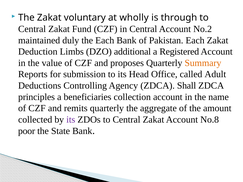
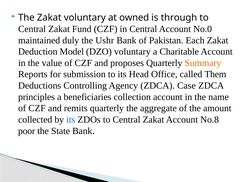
wholly: wholly -> owned (134, 18)
No.2: No.2 -> No.0 (203, 29)
the Each: Each -> Ushr (105, 40)
Limbs: Limbs -> Model (72, 52)
DZO additional: additional -> voluntary (132, 52)
Registered: Registered -> Charitable (179, 52)
Adult: Adult -> Them (215, 74)
Shall: Shall -> Case (186, 86)
its colour: purple -> blue (71, 120)
